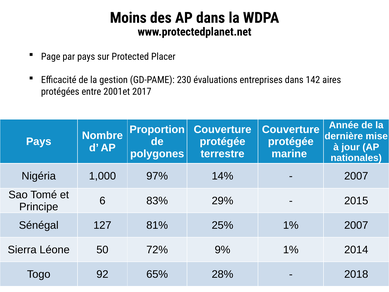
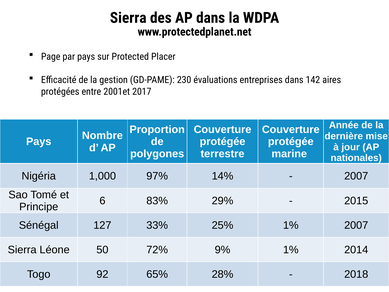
Moins: Moins -> Sierra (128, 18)
81%: 81% -> 33% (157, 225)
